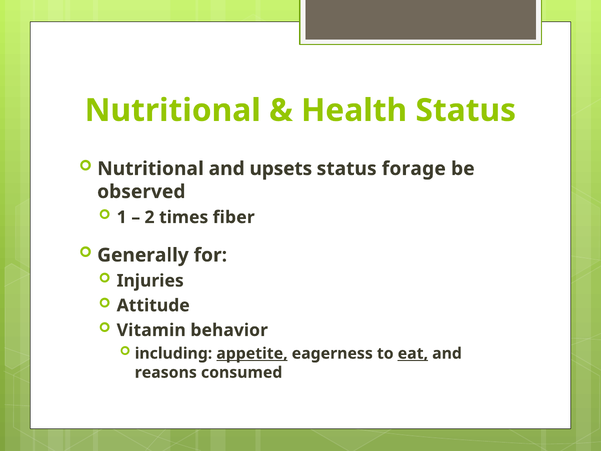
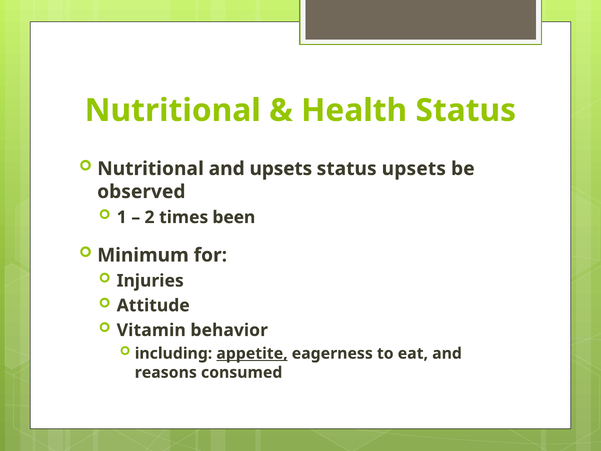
status forage: forage -> upsets (414, 169)
fiber: fiber -> been (234, 217)
Generally: Generally -> Minimum (143, 255)
eat underline: present -> none (413, 353)
